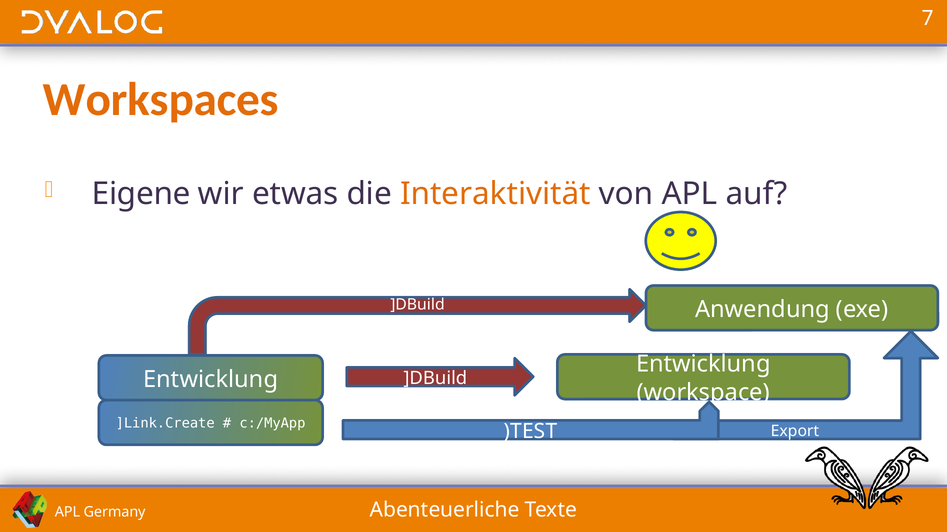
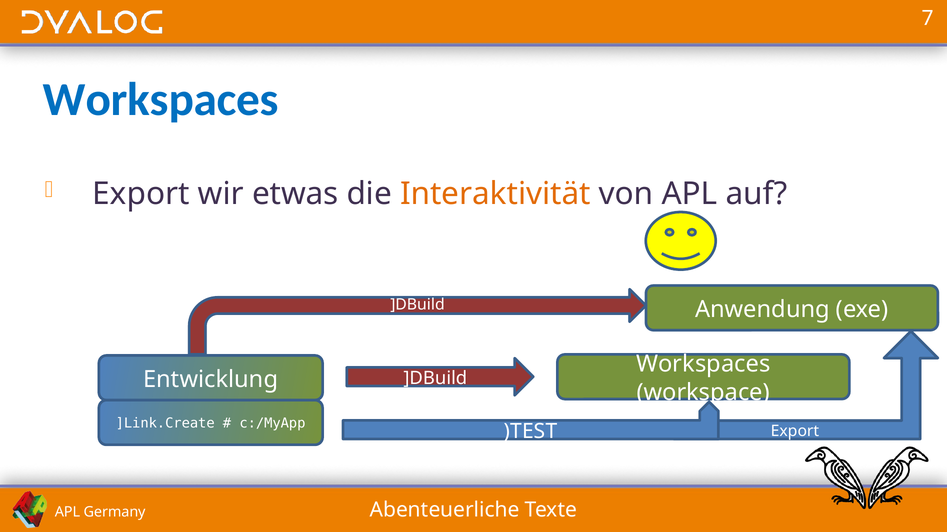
Workspaces colour: orange -> blue (161, 100)
Eigene: Eigene -> Export (141, 194)
Entwicklung: Entwicklung -> Workspaces (703, 365)
